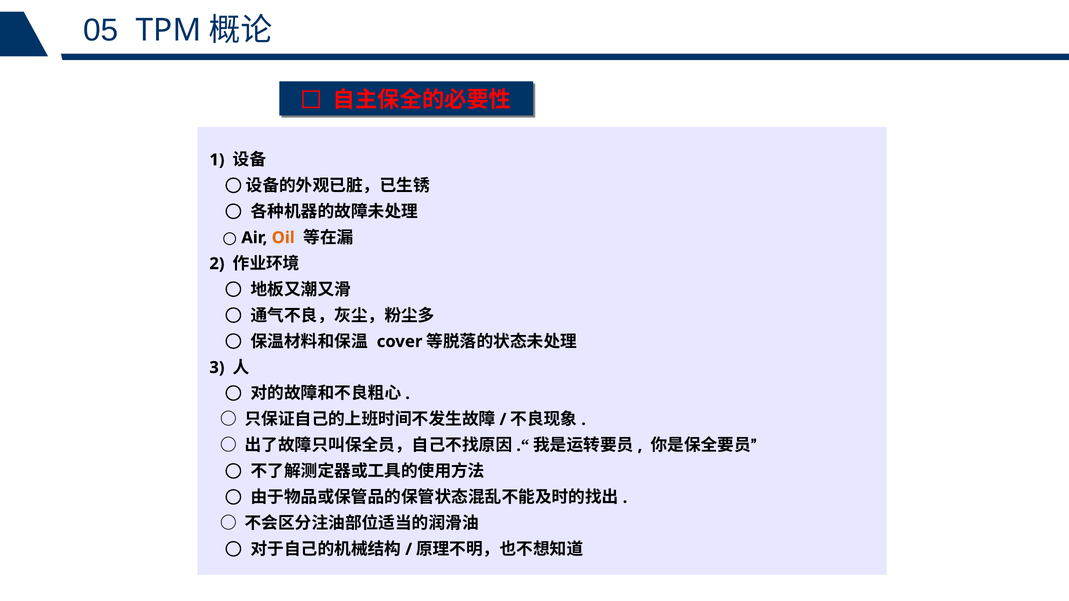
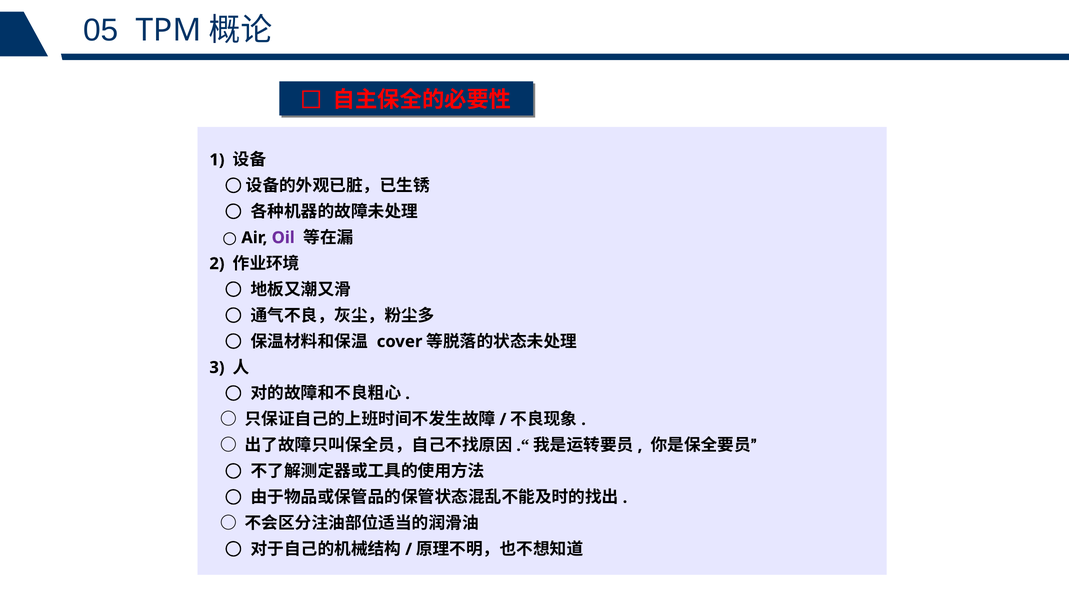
Oil colour: orange -> purple (283, 238)
